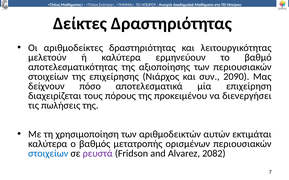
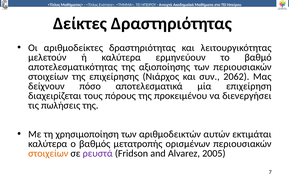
2090: 2090 -> 2062 (236, 77)
στοιχείων colour: blue -> orange (48, 154)
2082: 2082 -> 2005 (214, 154)
